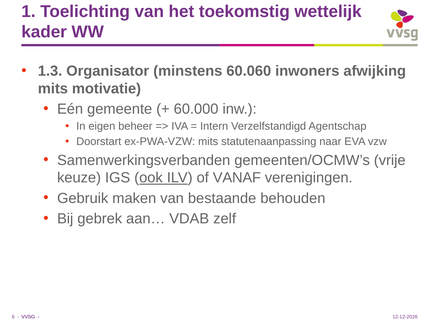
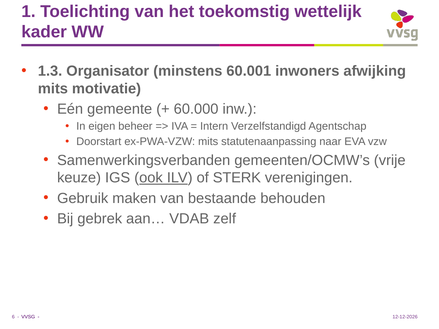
60.060: 60.060 -> 60.001 (249, 71)
VANAF: VANAF -> STERK (237, 178)
